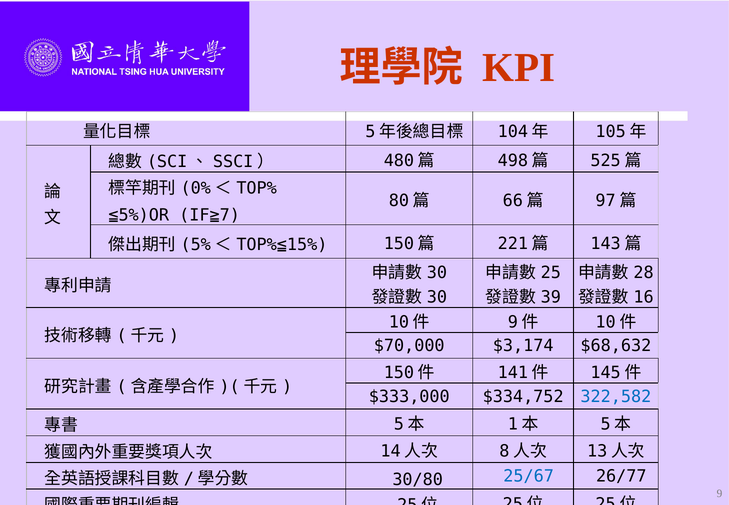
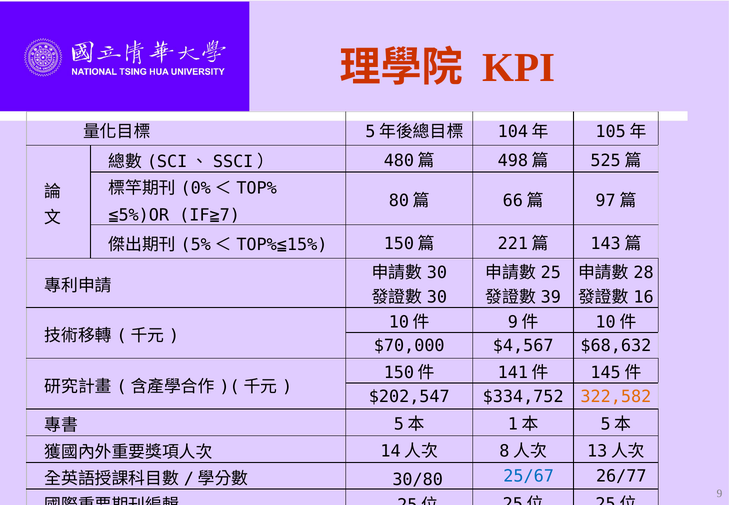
$3,174: $3,174 -> $4,567 (523, 346)
$333,000: $333,000 -> $202,547 (409, 396)
322,582 colour: blue -> orange (616, 396)
